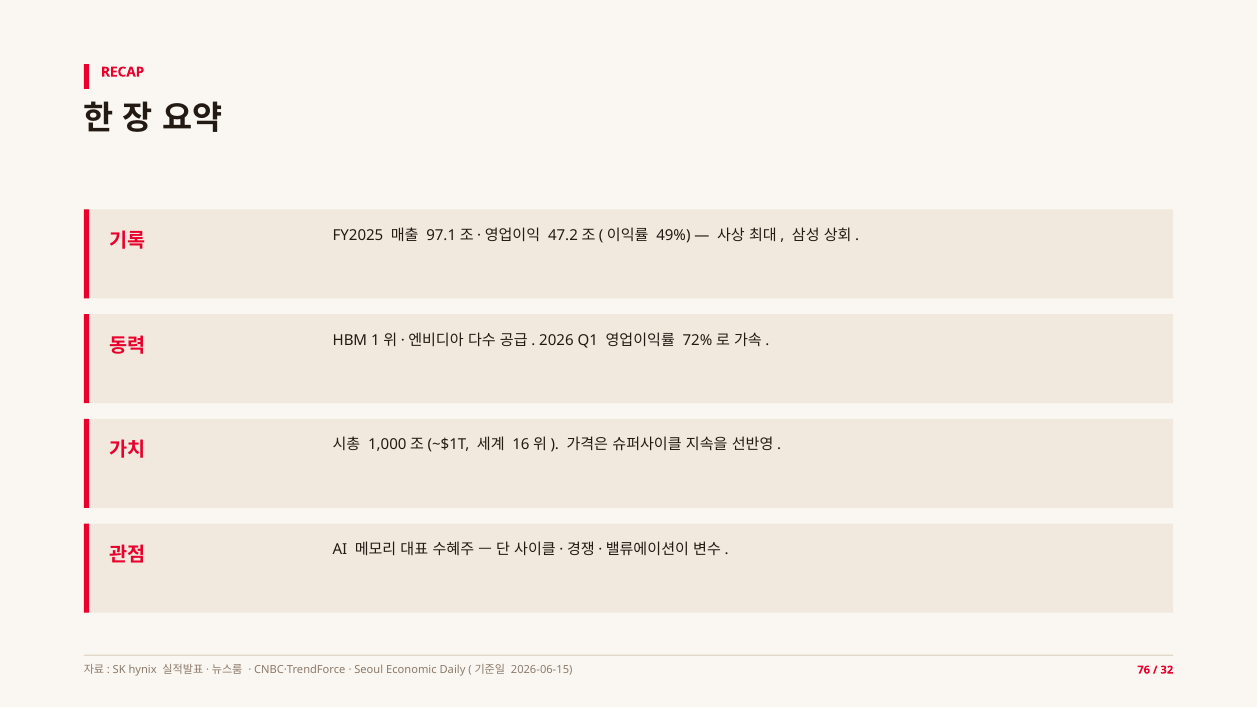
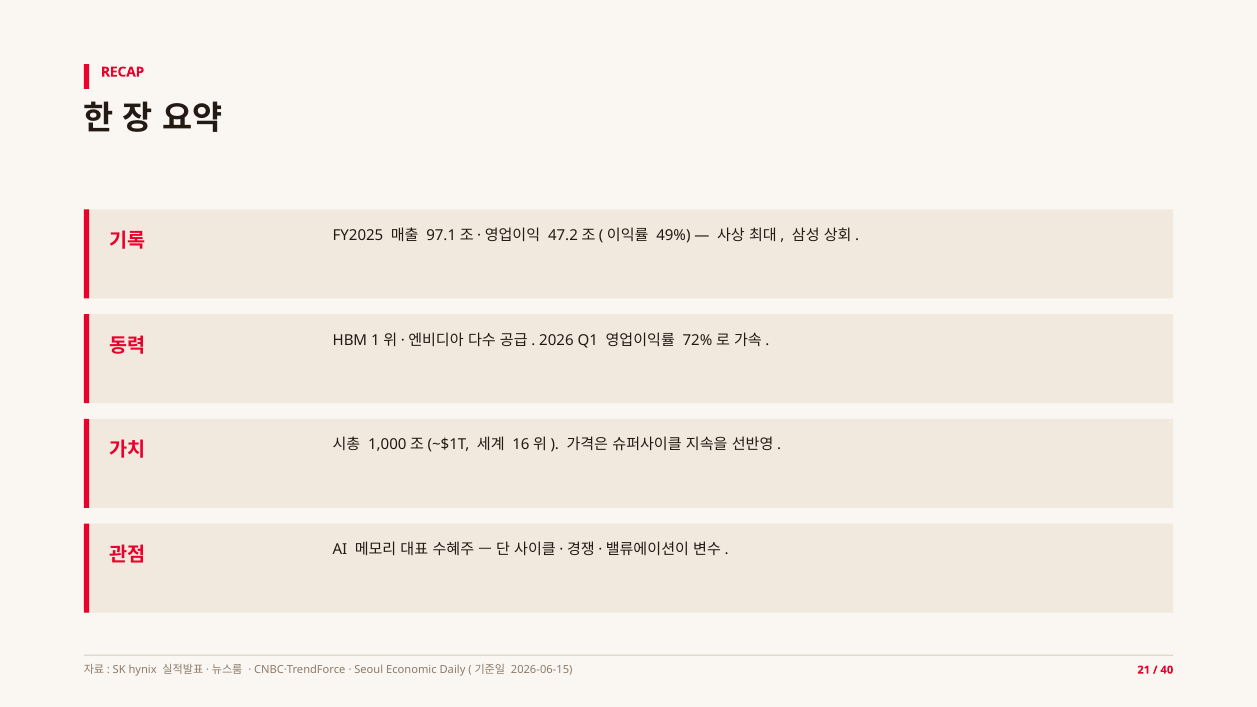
76: 76 -> 21 (1144, 670)
32: 32 -> 40 (1167, 670)
